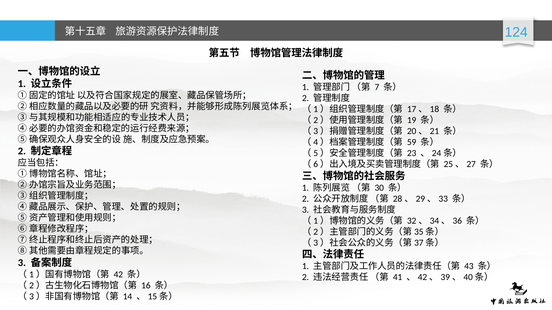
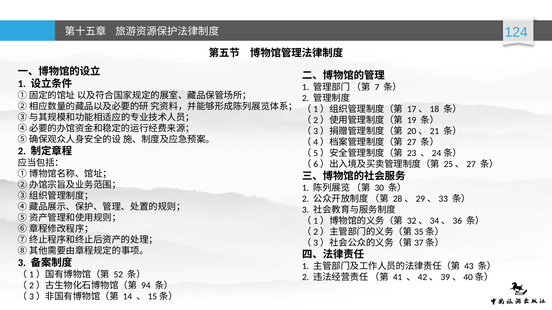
59: 59 -> 27 (412, 142)
42: 42 -> 52 (118, 275)
16: 16 -> 94 (146, 286)
